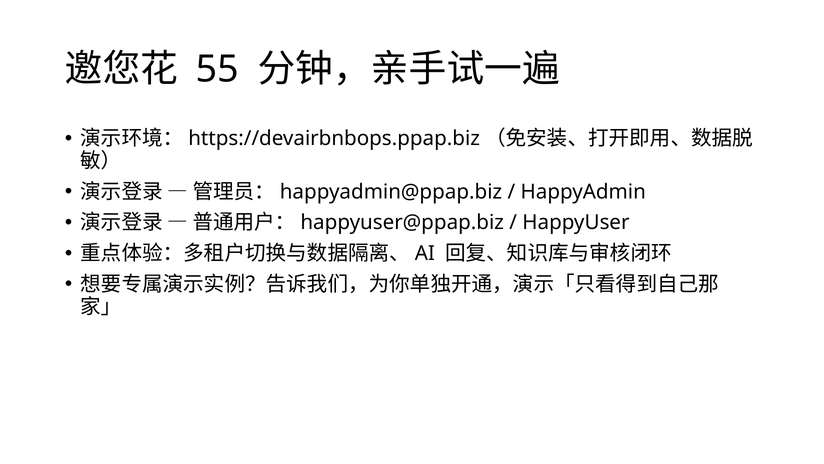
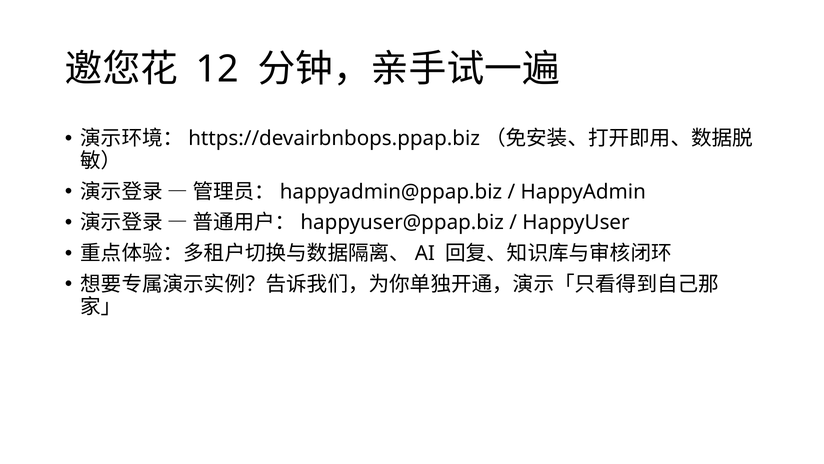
55: 55 -> 12 (217, 69)
